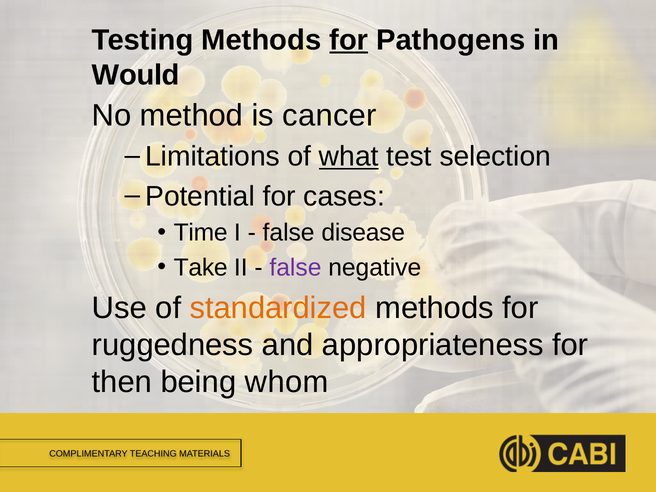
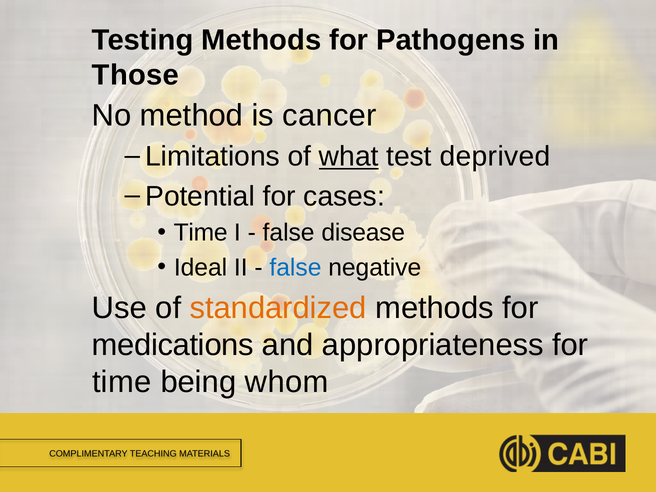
for underline: present -> none (349, 40)
Would: Would -> Those (135, 75)
selection: selection -> deprived (495, 156)
Take: Take -> Ideal (201, 267)
false colour: purple -> blue (295, 267)
ruggedness: ruggedness -> medications (173, 345)
then: then -> time (122, 382)
